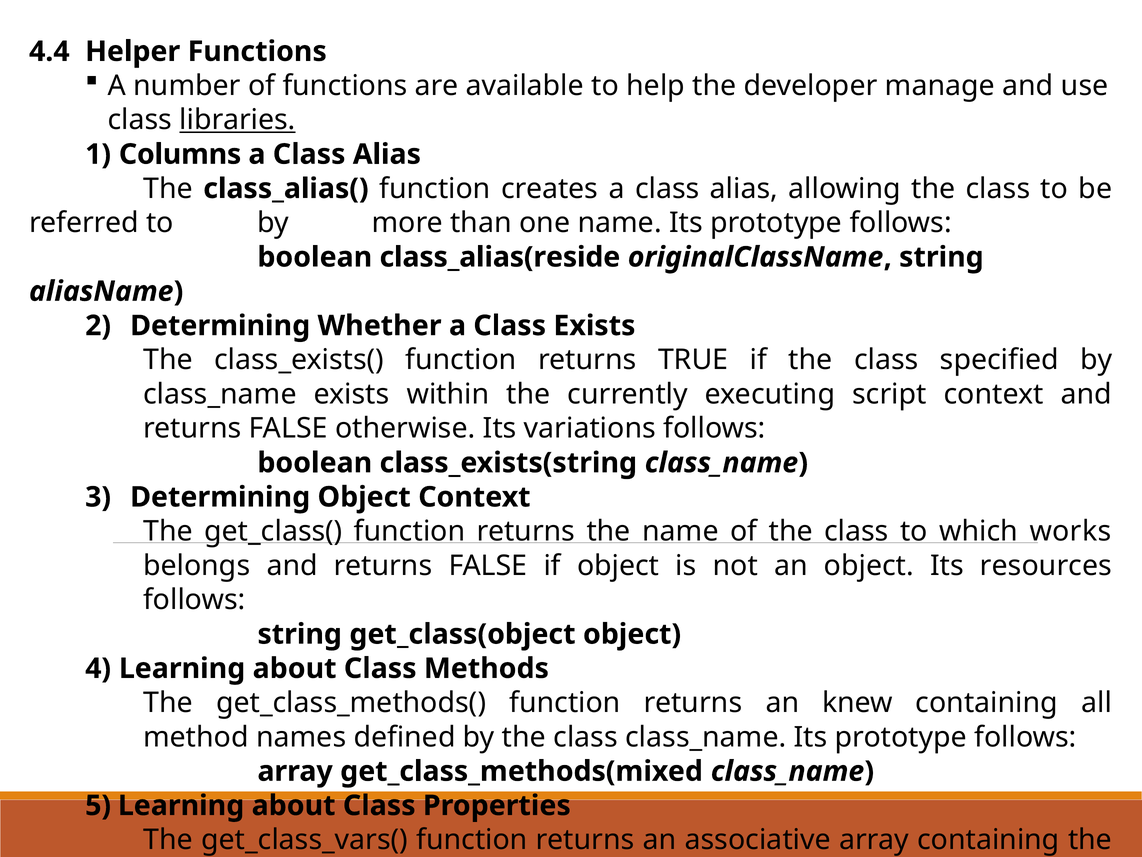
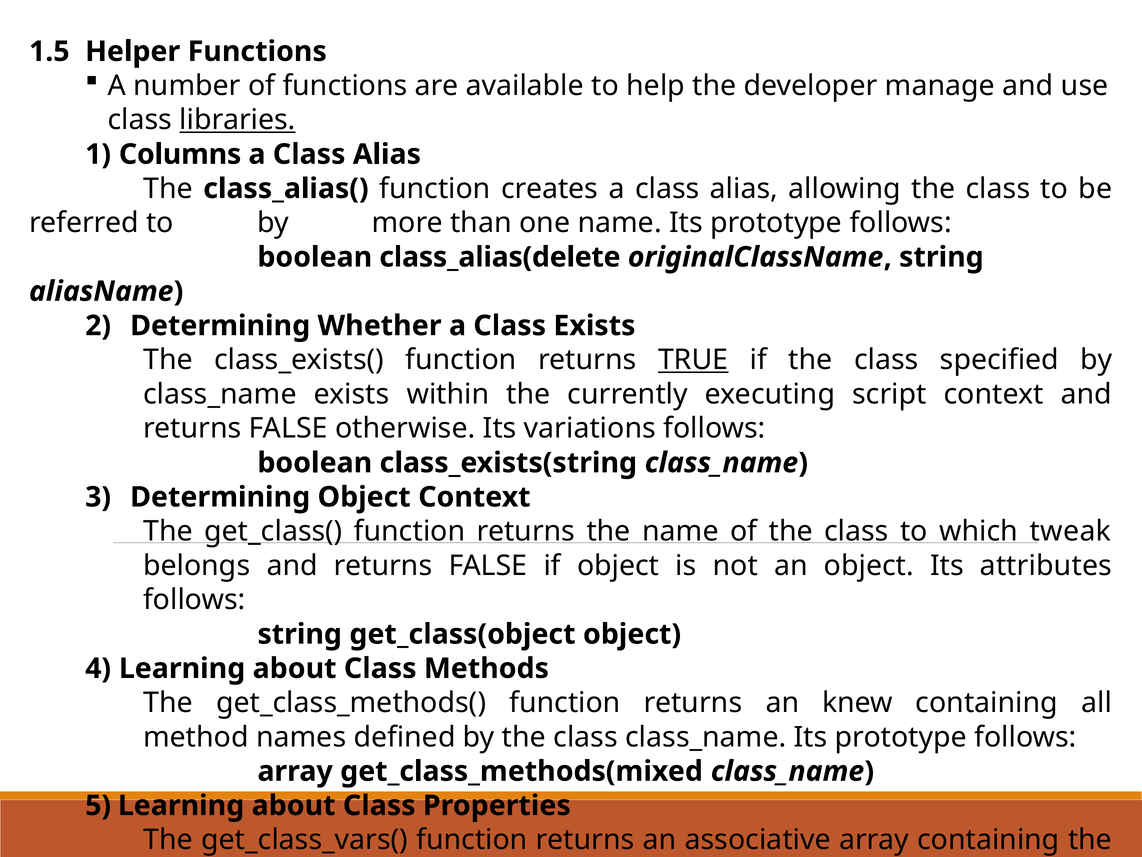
4.4: 4.4 -> 1.5 (49, 51)
class_alias(reside: class_alias(reside -> class_alias(delete (500, 257)
TRUE underline: none -> present (693, 360)
works: works -> tweak (1070, 531)
resources: resources -> attributes (1046, 565)
